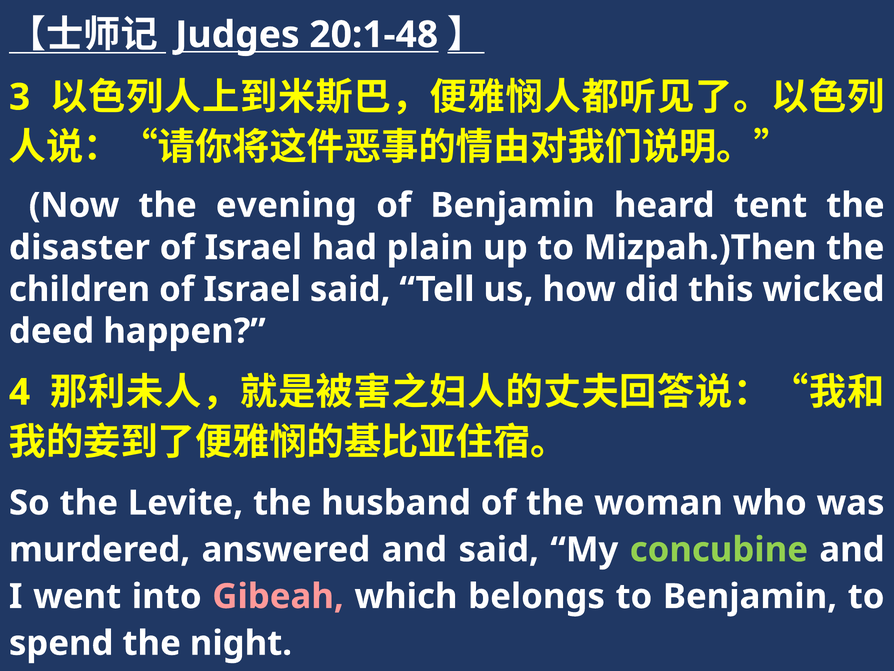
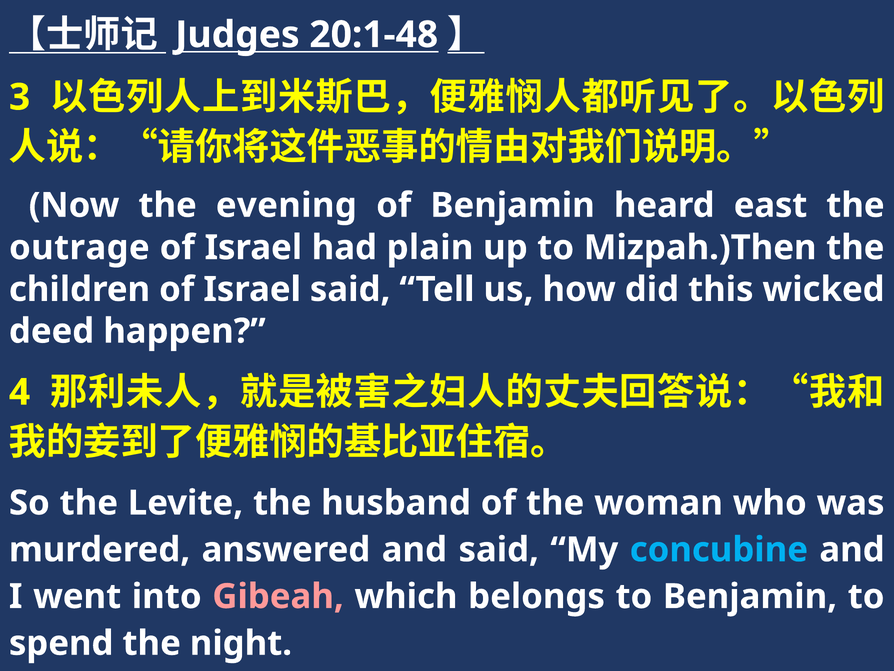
tent: tent -> east (771, 205)
disaster: disaster -> outrage (79, 247)
concubine colour: light green -> light blue (719, 549)
